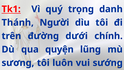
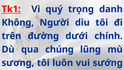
Thánh: Thánh -> Không (18, 22)
quyện: quyện -> chúng (59, 49)
